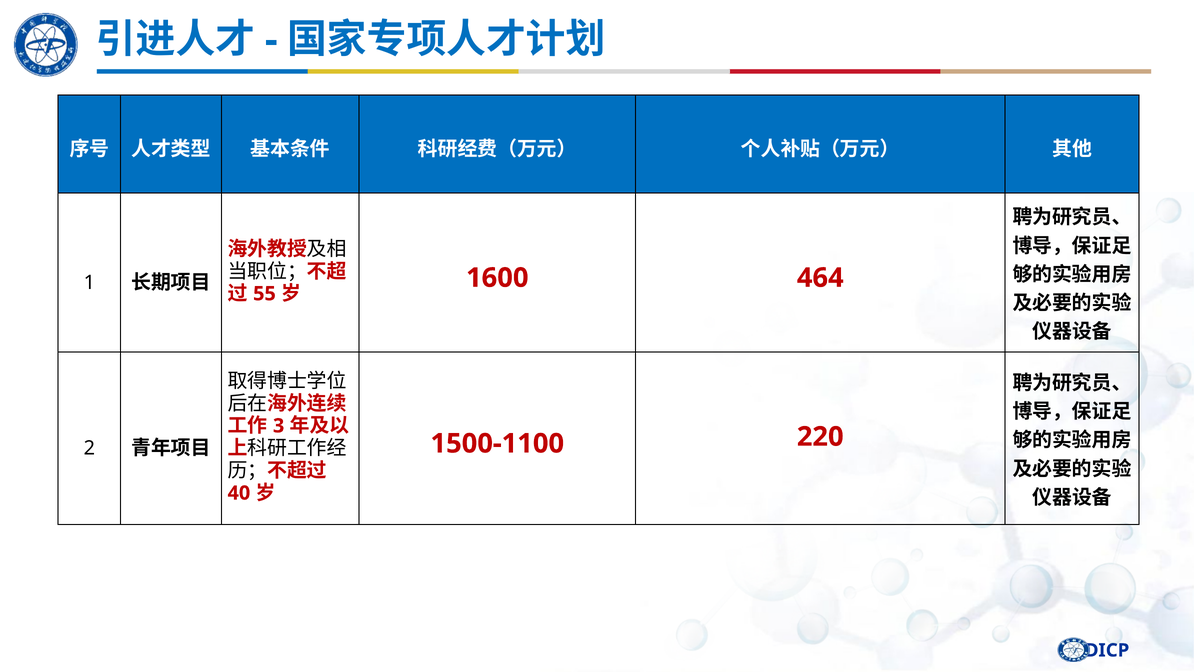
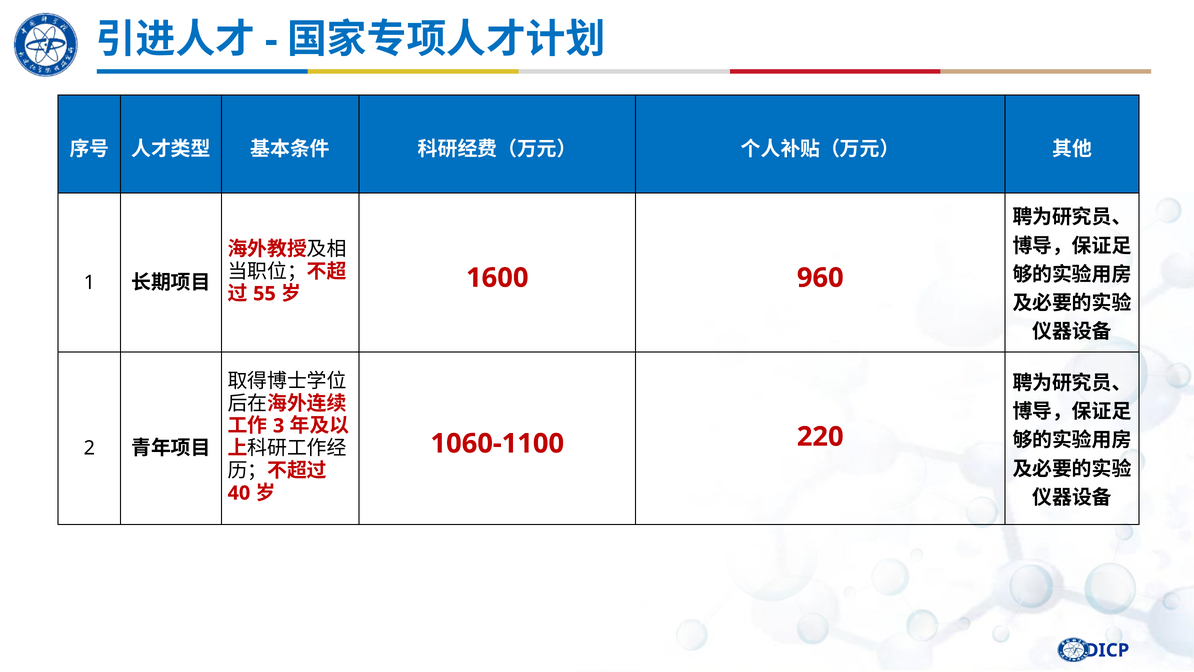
464: 464 -> 960 (820, 278)
1500-1100: 1500-1100 -> 1060-1100 (497, 443)
